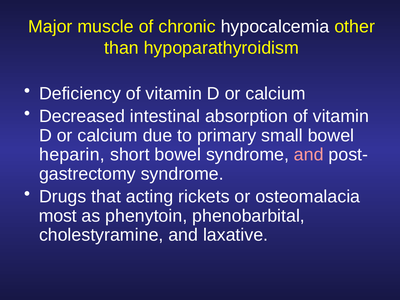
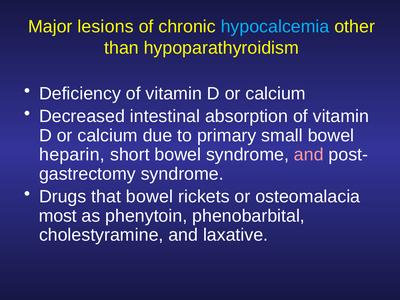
muscle: muscle -> lesions (106, 27)
hypocalcemia colour: white -> light blue (275, 27)
that acting: acting -> bowel (150, 197)
